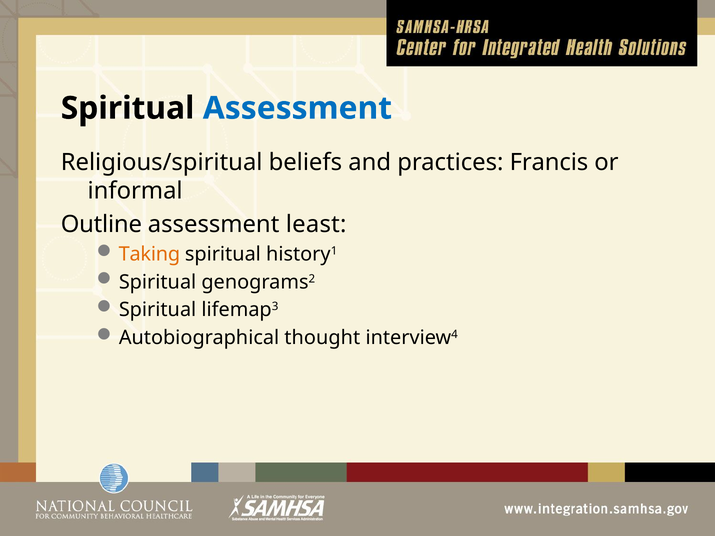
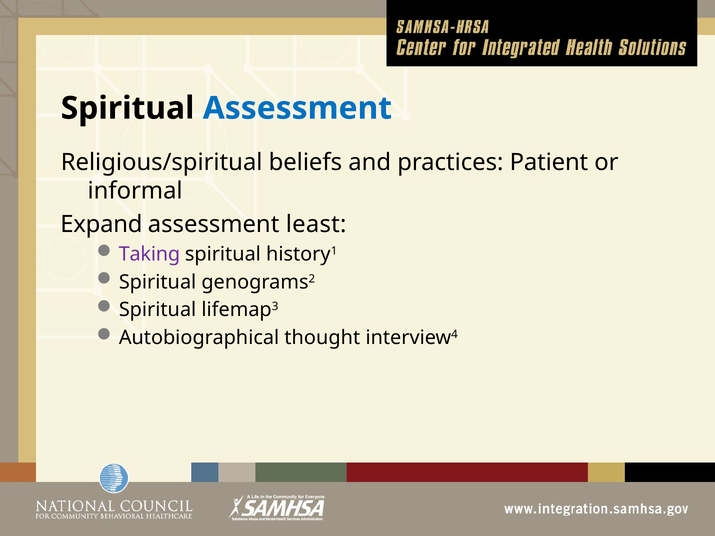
Francis: Francis -> Patient (549, 163)
Outline: Outline -> Expand (101, 225)
Taking colour: orange -> purple (149, 254)
